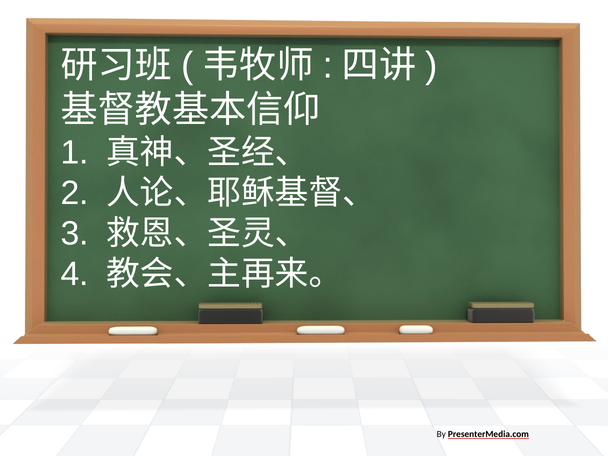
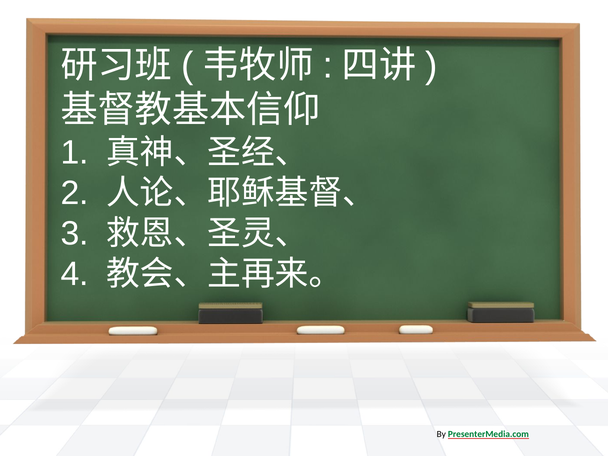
PresenterMedia.com colour: black -> green (488, 434)
